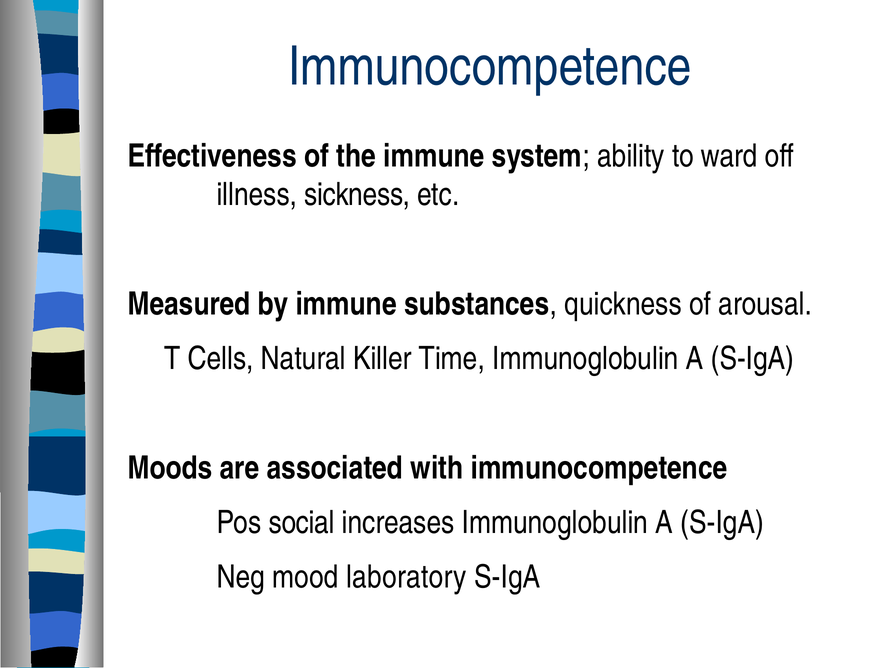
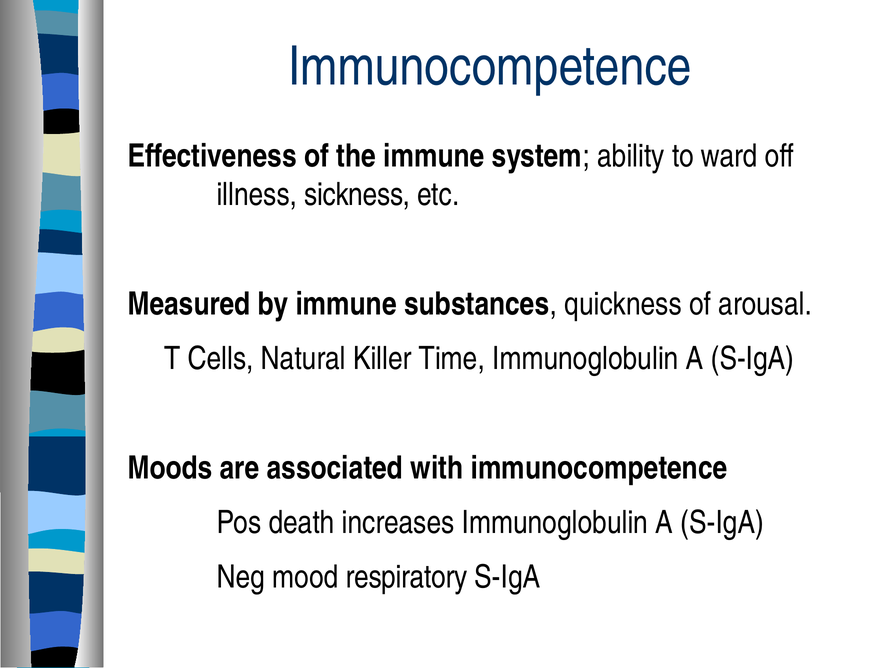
social: social -> death (302, 523)
laboratory: laboratory -> respiratory (406, 578)
